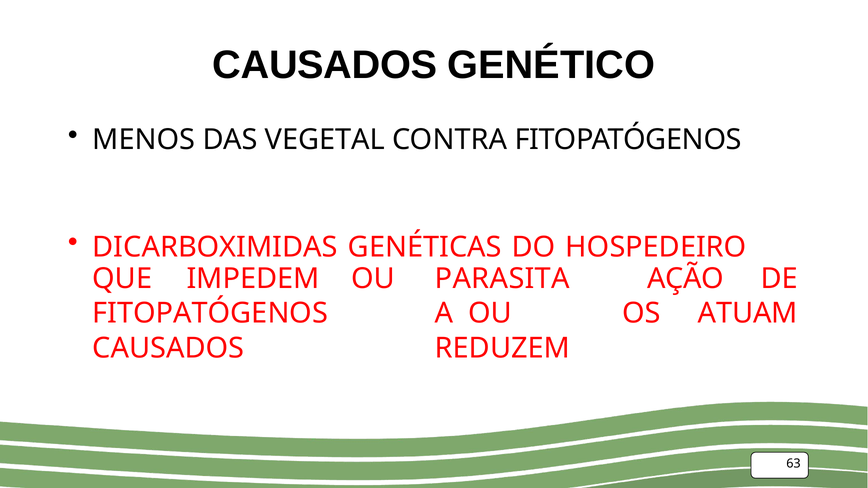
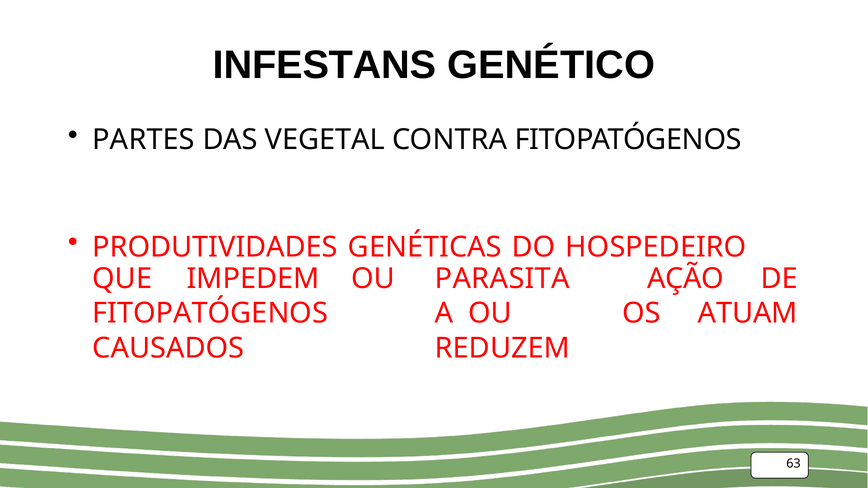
CAUSADOS: CAUSADOS -> INFESTANS (325, 65)
MENOS: MENOS -> PARTES (144, 140)
DICARBOXIMIDAS: DICARBOXIMIDAS -> PRODUTIVIDADES (215, 247)
